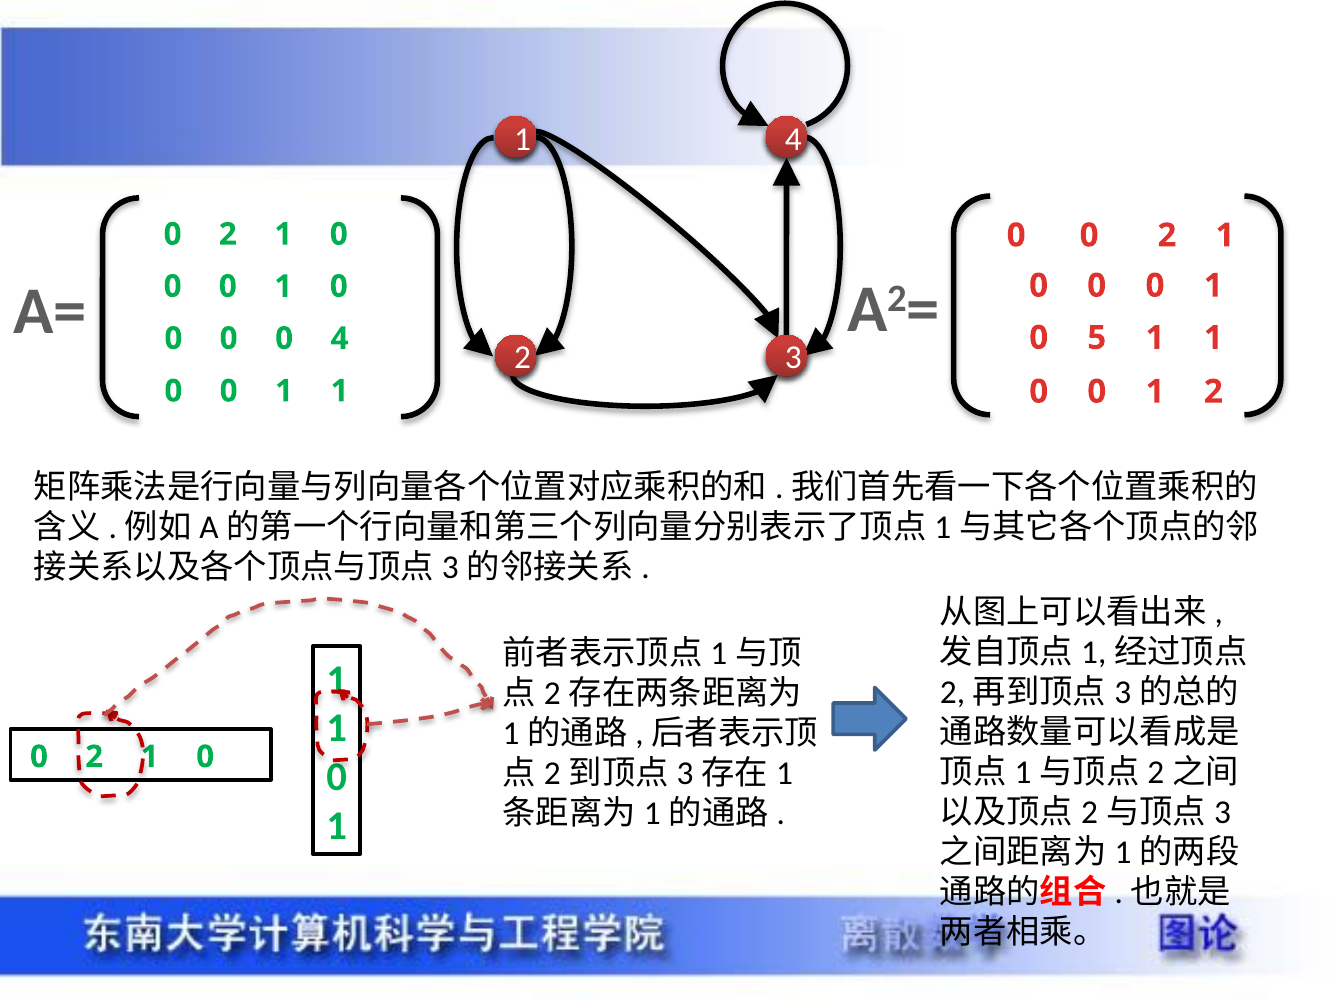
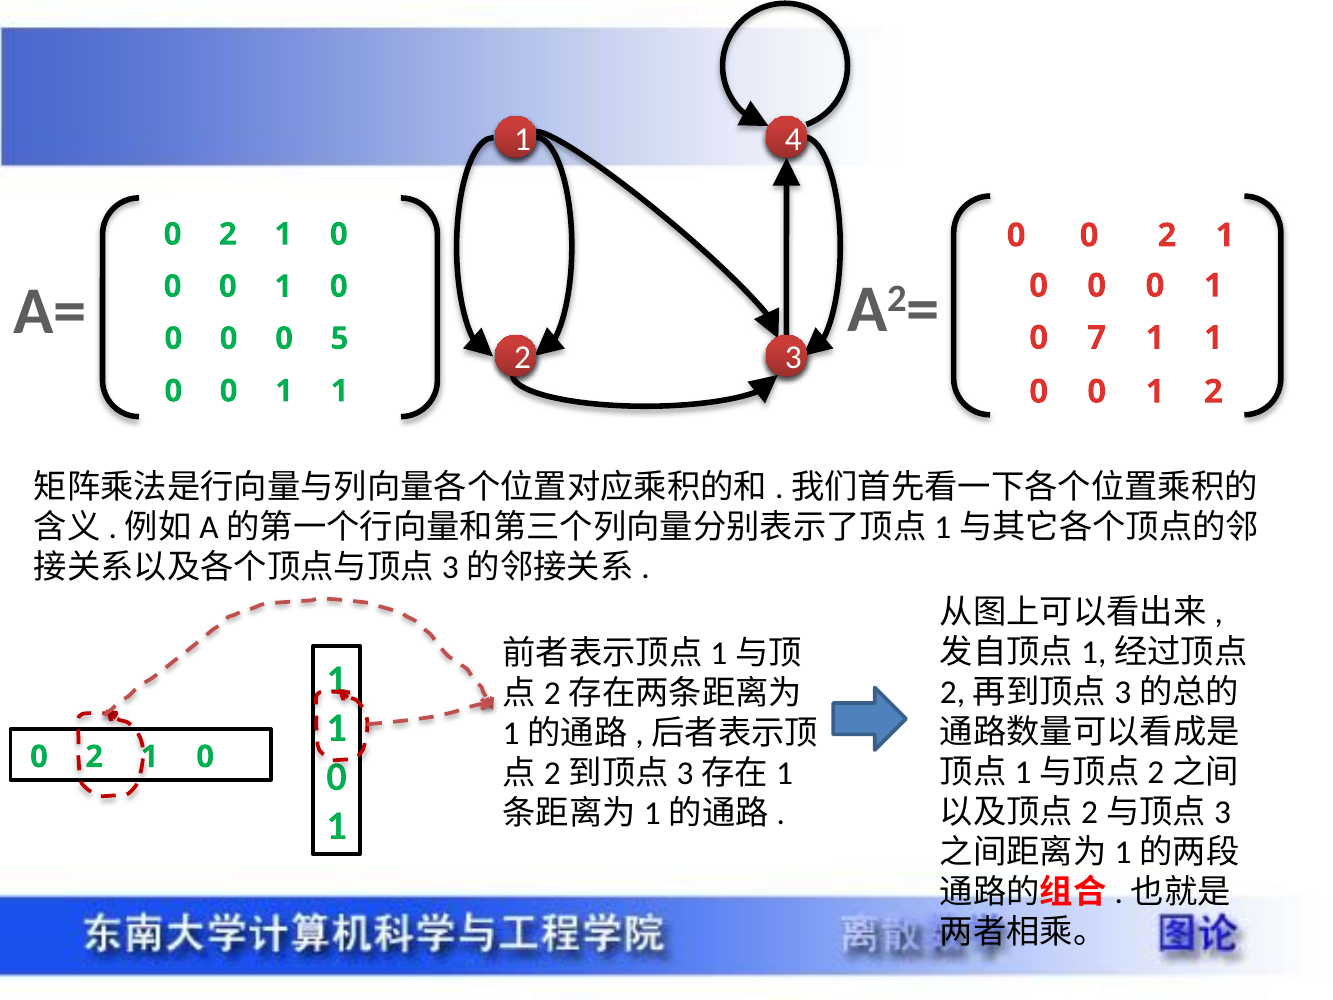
5: 5 -> 7 (1097, 338)
0 4: 4 -> 5 (340, 338)
